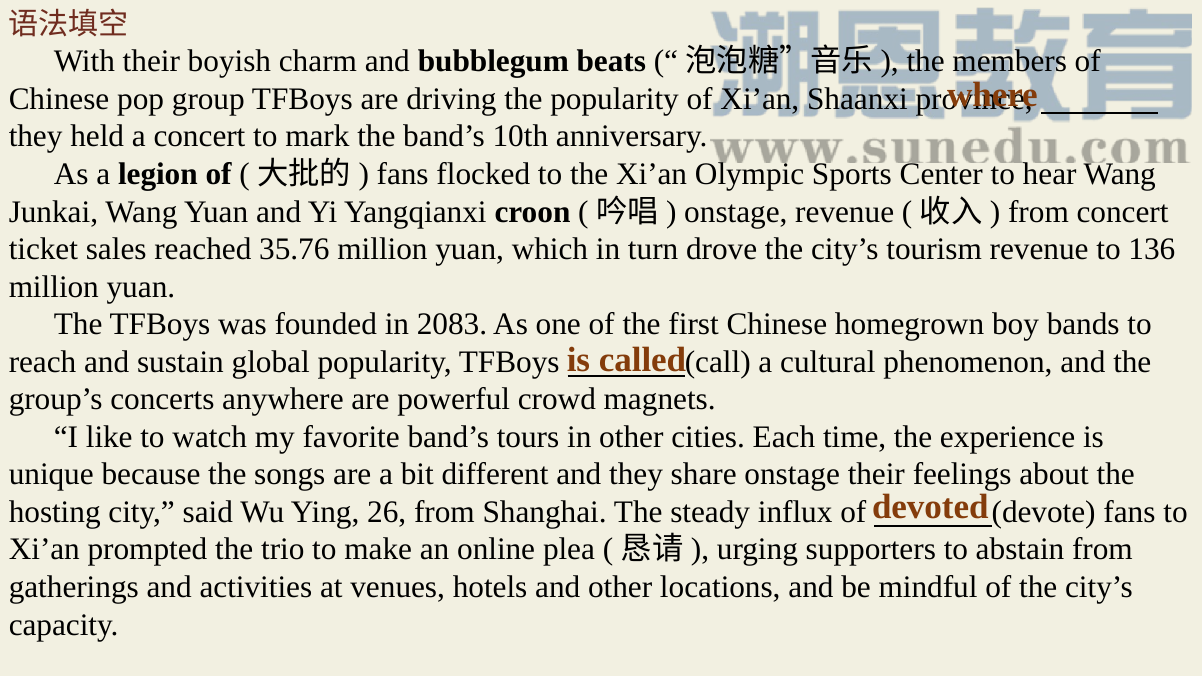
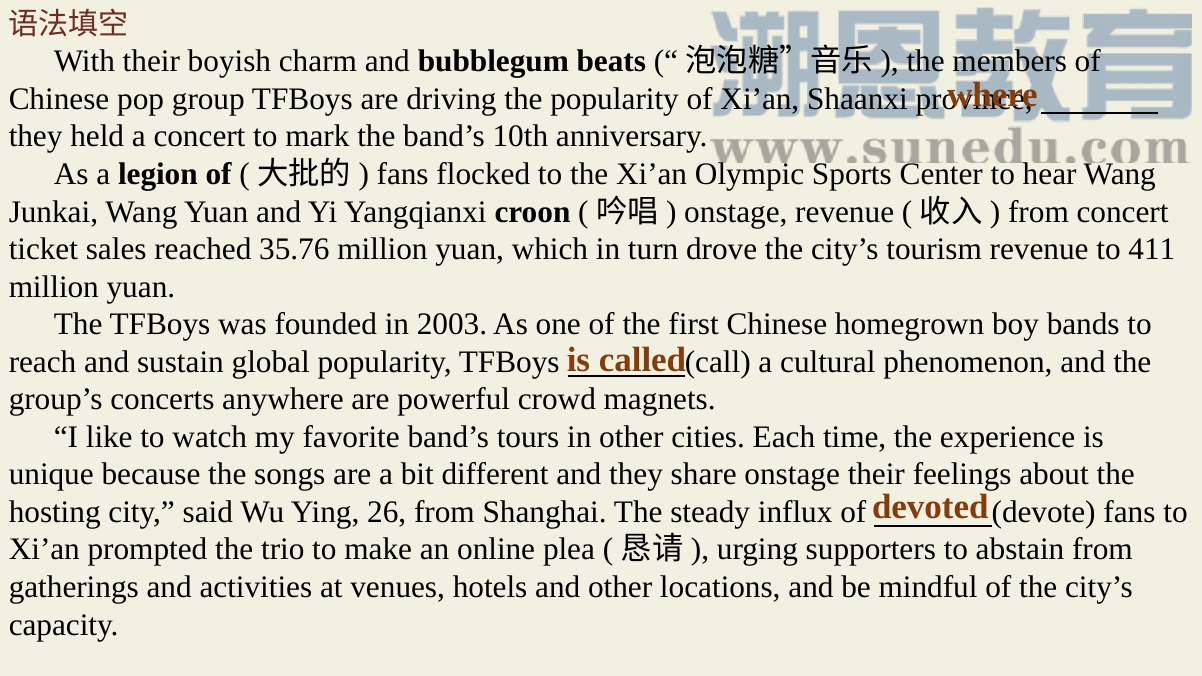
136: 136 -> 411 (1152, 249)
2083: 2083 -> 2003 (452, 324)
